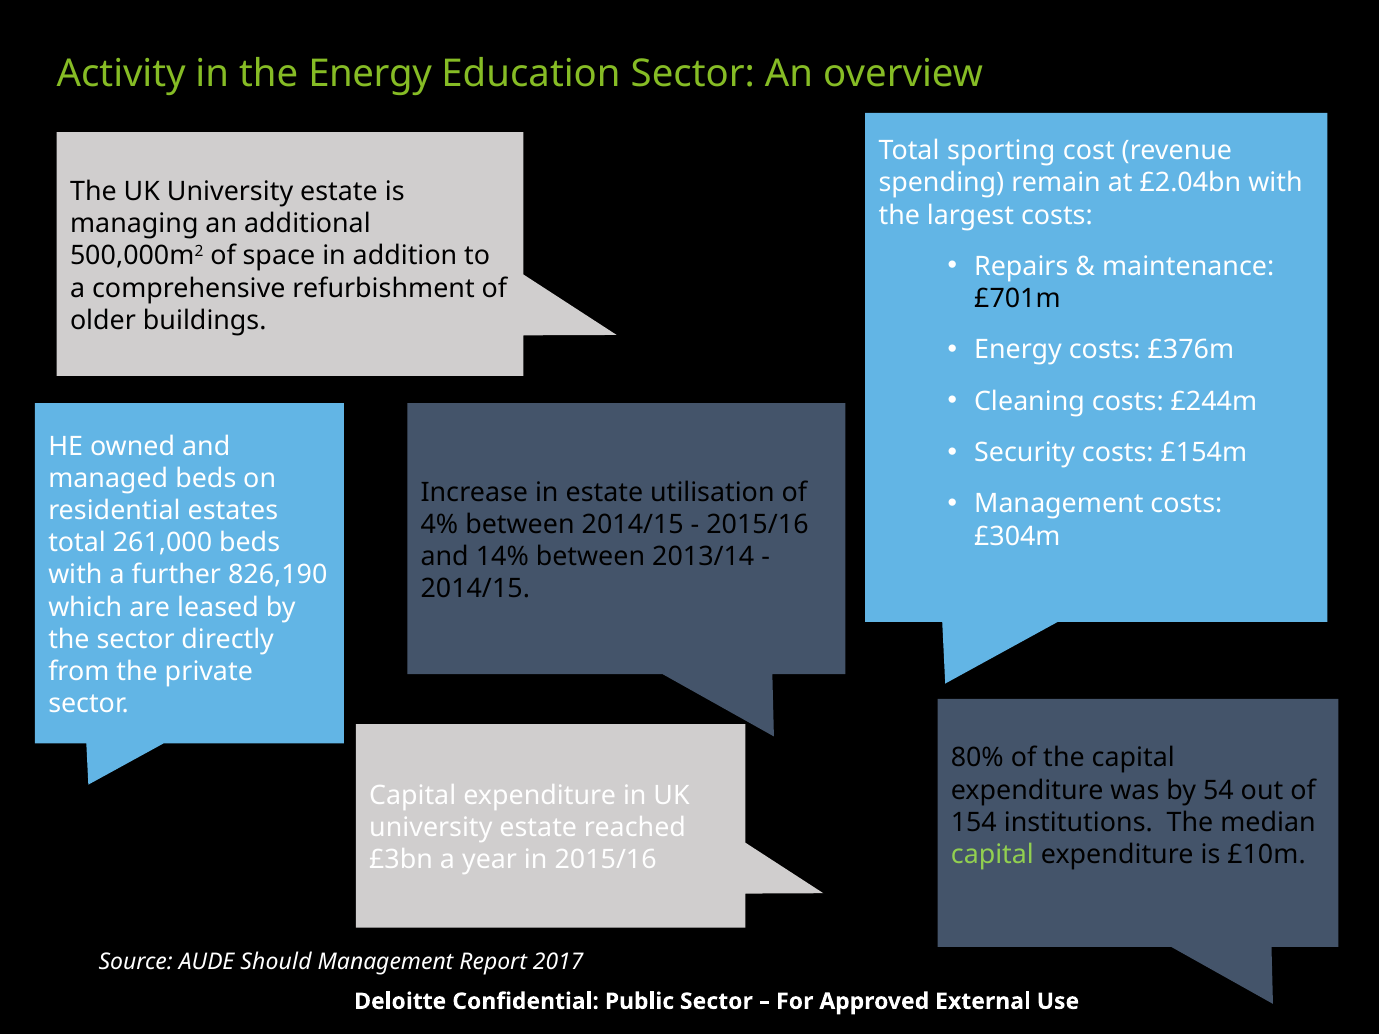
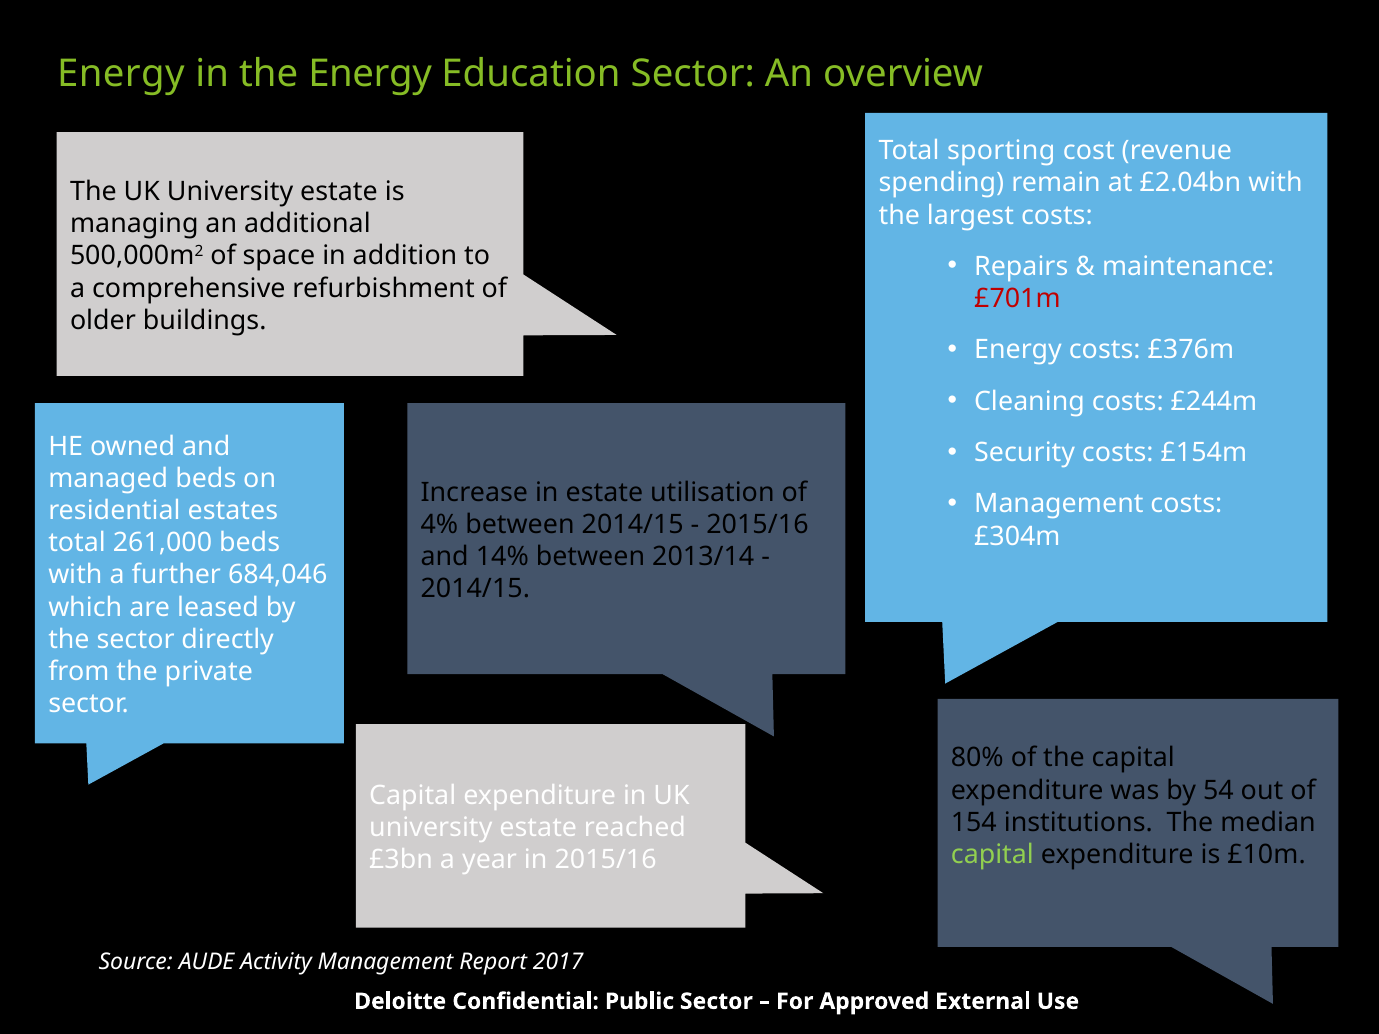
Activity: Activity -> Energy (121, 74)
£701m colour: black -> red (1017, 299)
826,190: 826,190 -> 684,046 (278, 575)
Should: Should -> Activity (276, 963)
